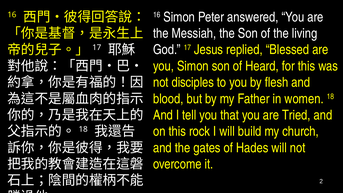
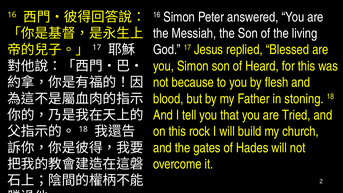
disciples: disciples -> because (193, 82)
women: women -> stoning (304, 99)
